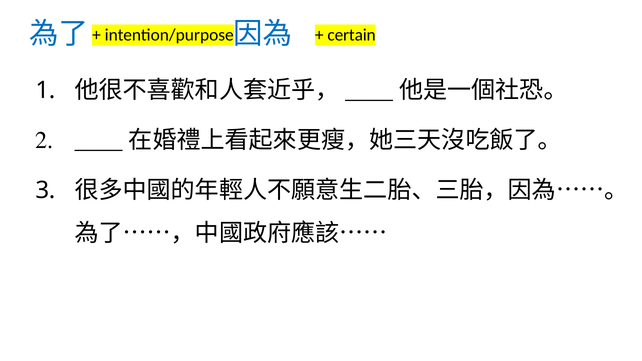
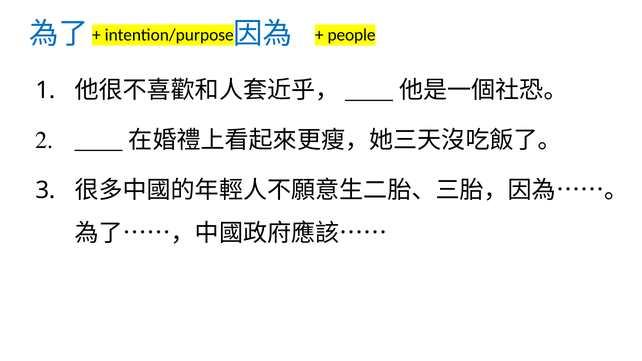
certain: certain -> people (352, 35)
